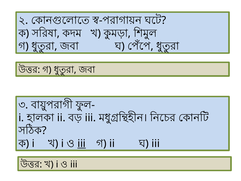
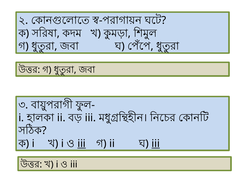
iii underline: none -> present (156, 143)
